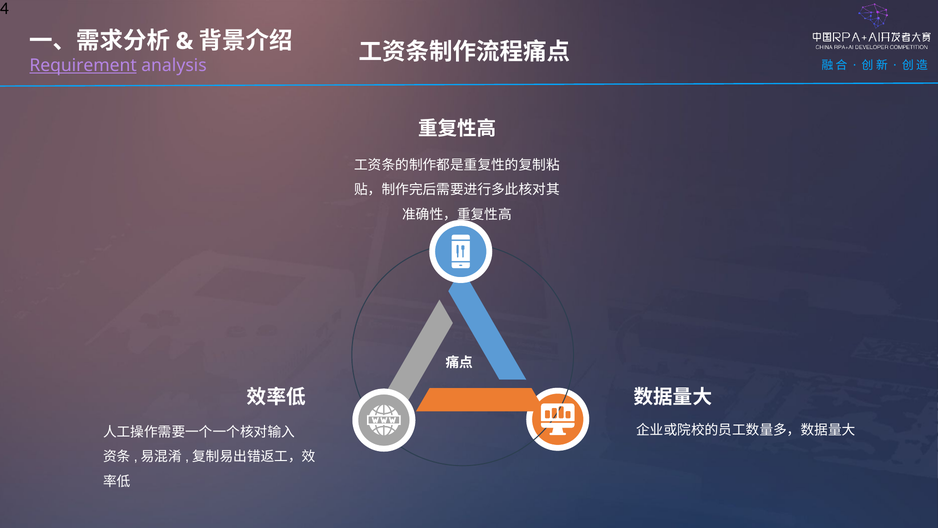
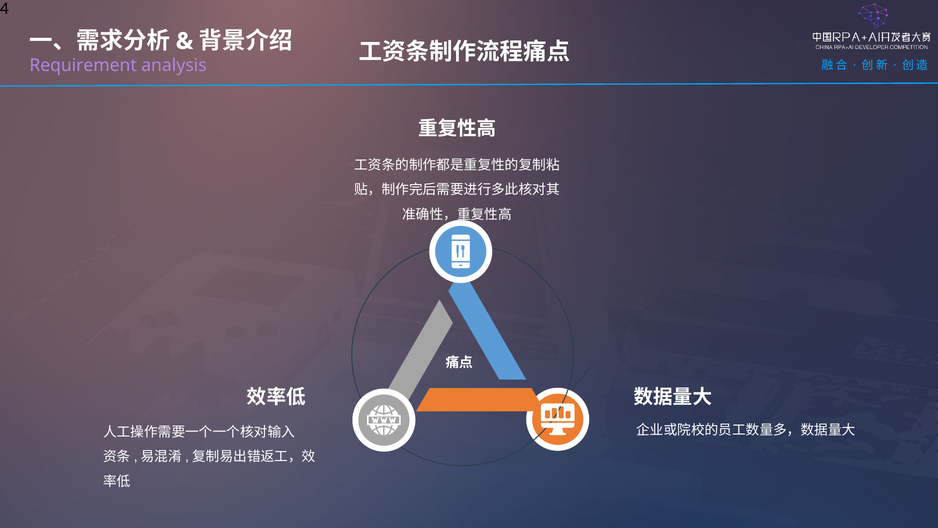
Requirement underline: present -> none (83, 65)
